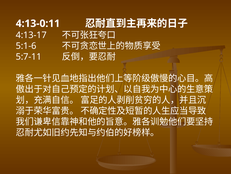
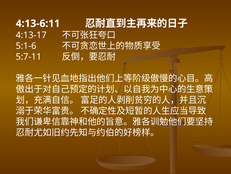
4:13-0:11: 4:13-0:11 -> 4:13-6:11 (38, 23)
